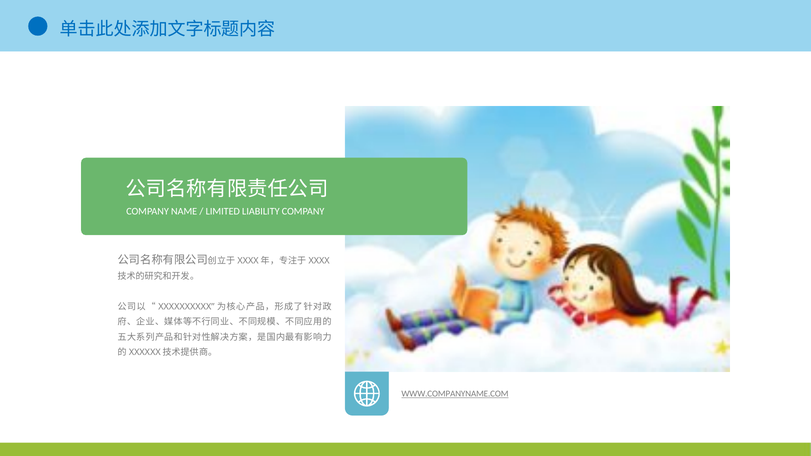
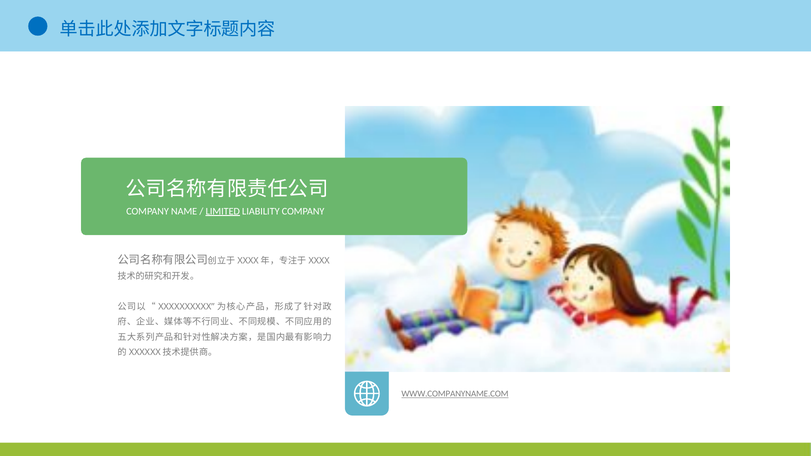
LIMITED underline: none -> present (223, 211)
